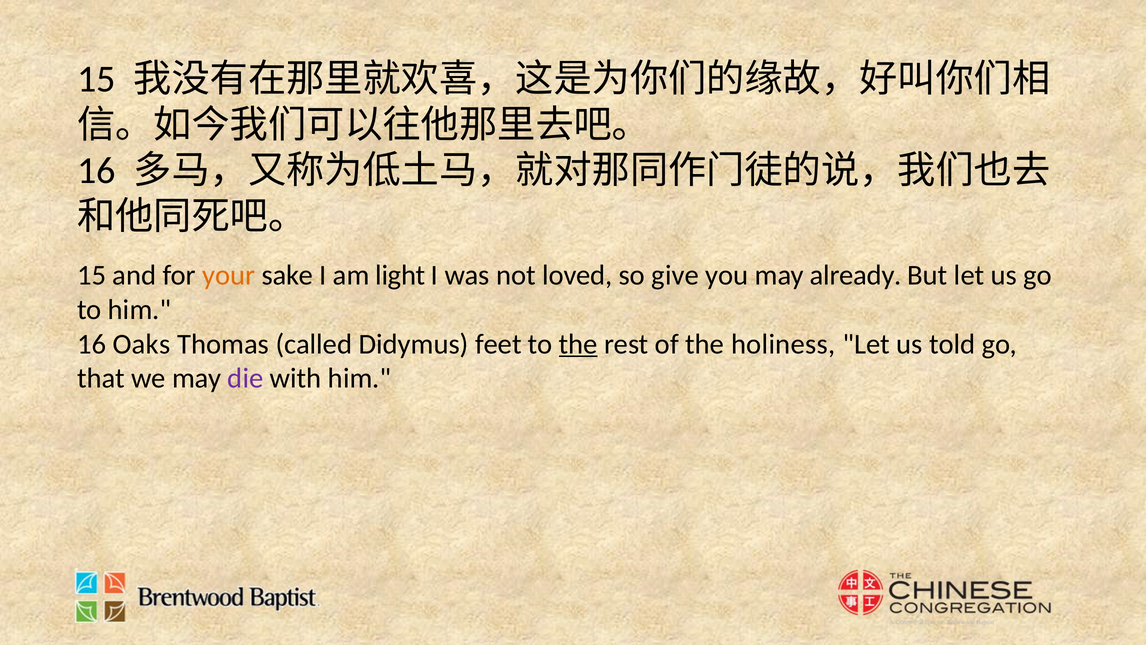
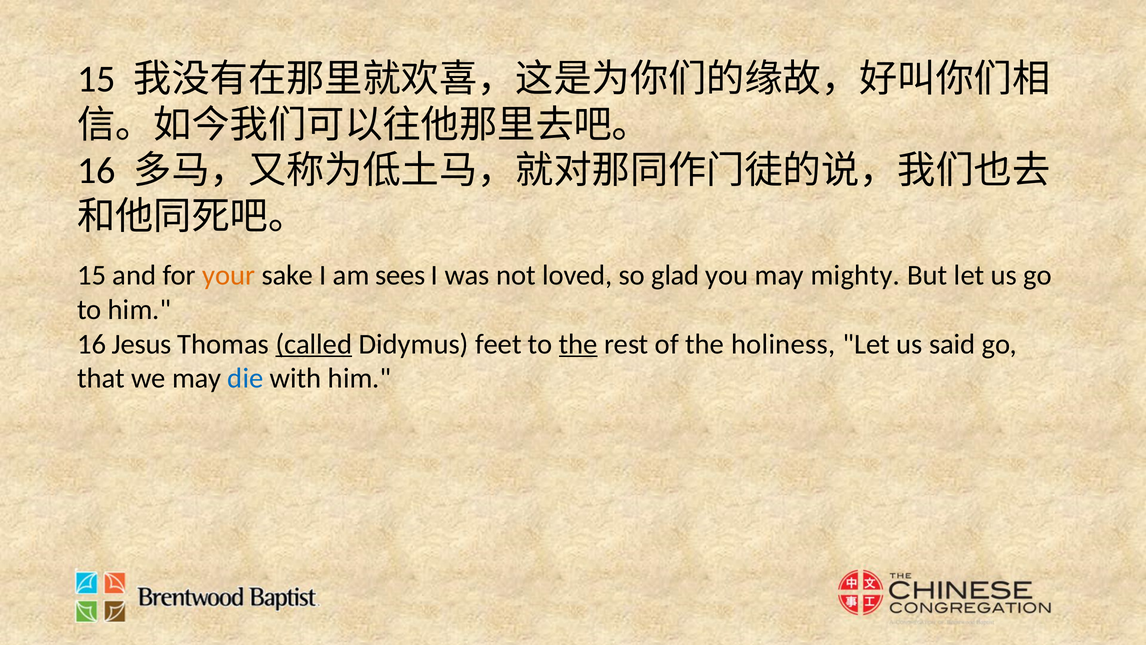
light: light -> sees (400, 275)
give: give -> glad (675, 275)
already: already -> mighty (855, 275)
Oaks: Oaks -> Jesus (142, 344)
called underline: none -> present (314, 344)
told: told -> said (952, 344)
die colour: purple -> blue (245, 378)
